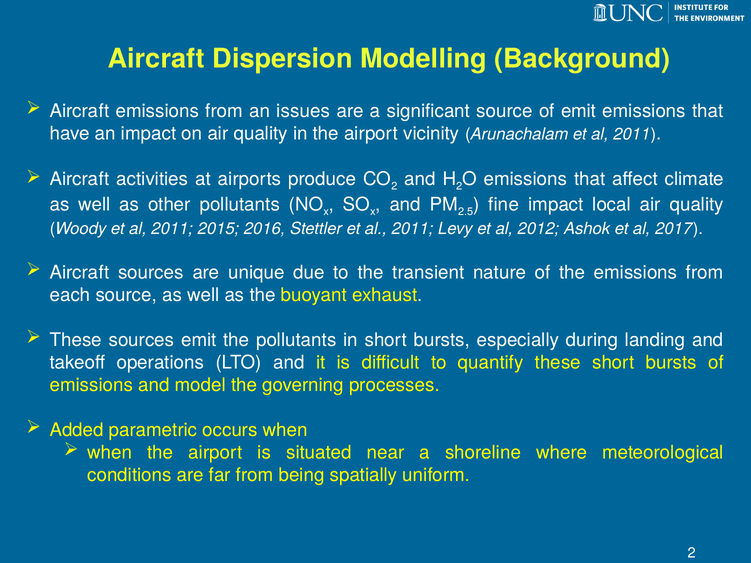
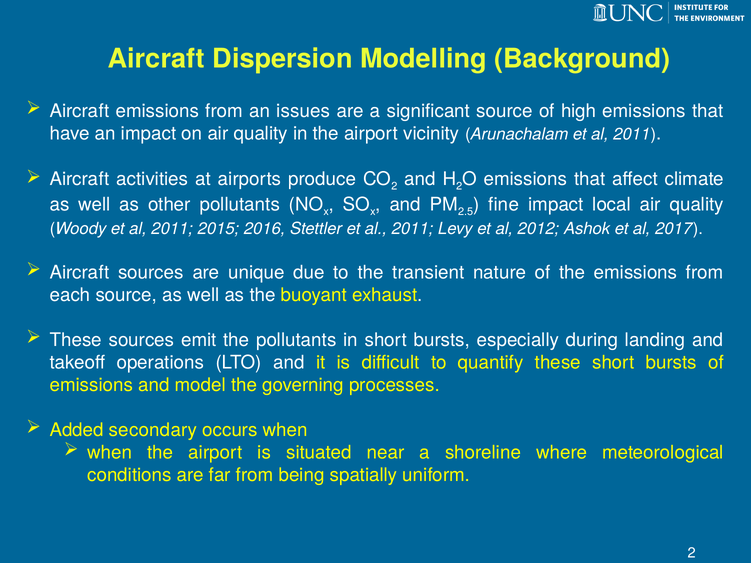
of emit: emit -> high (579, 111)
parametric: parametric -> secondary (153, 430)
